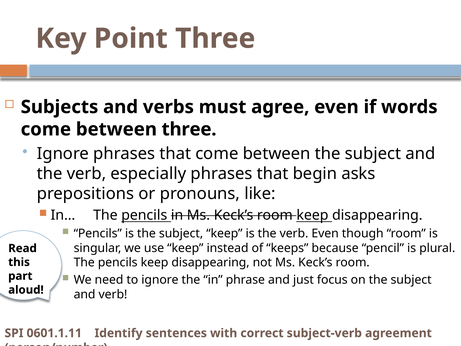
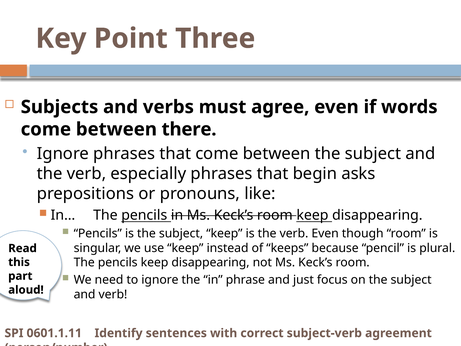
between three: three -> there (189, 129)
